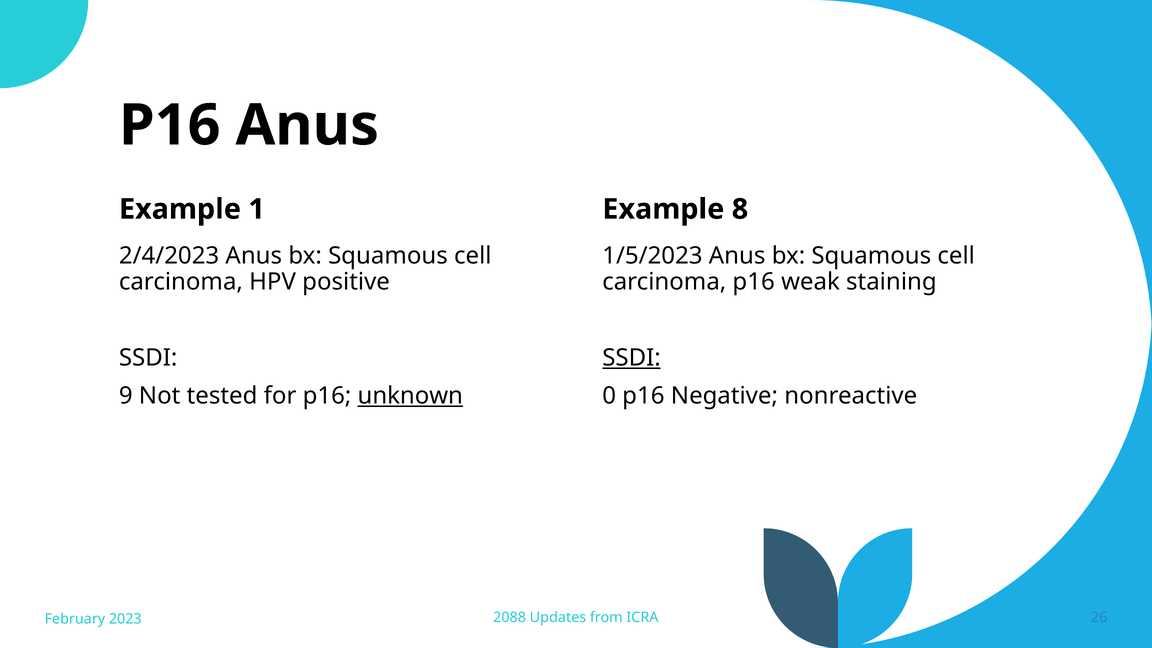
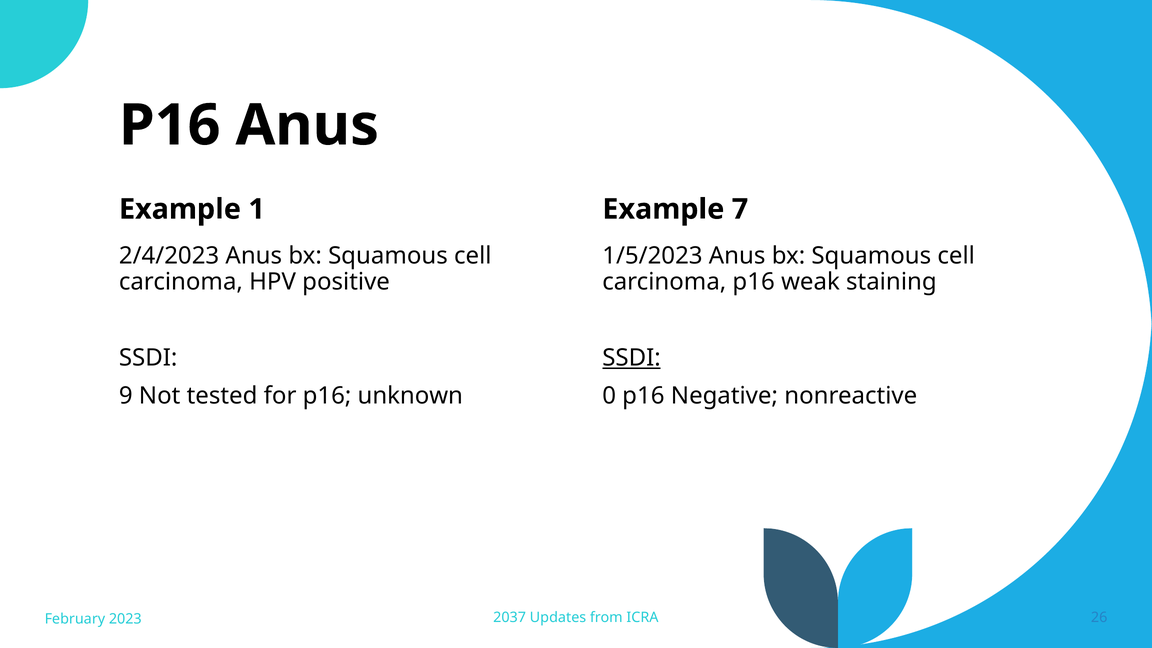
8: 8 -> 7 (740, 209)
unknown underline: present -> none (410, 396)
2088: 2088 -> 2037 (510, 618)
